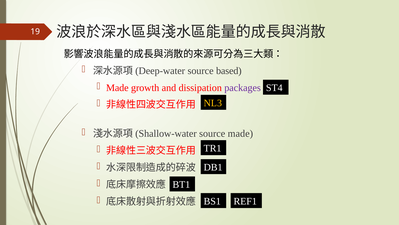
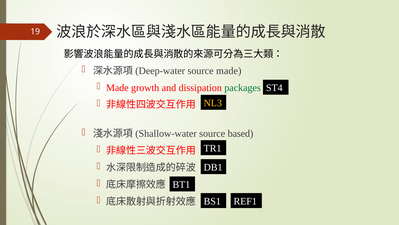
source based: based -> made (229, 71)
packages colour: purple -> green (243, 87)
source made: made -> based (240, 133)
